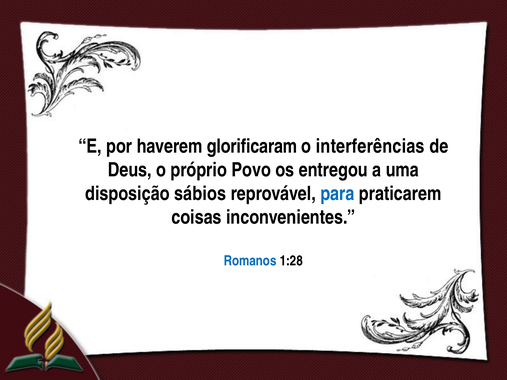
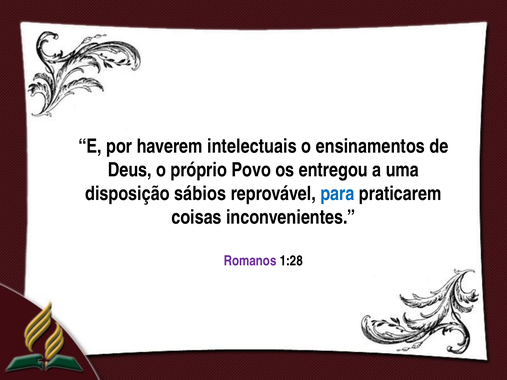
glorificaram: glorificaram -> intelectuais (252, 146)
interferências: interferências -> ensinamentos (370, 146)
Romanos colour: blue -> purple (250, 261)
